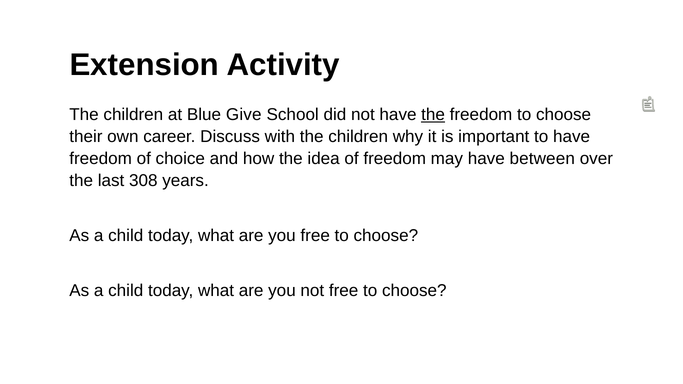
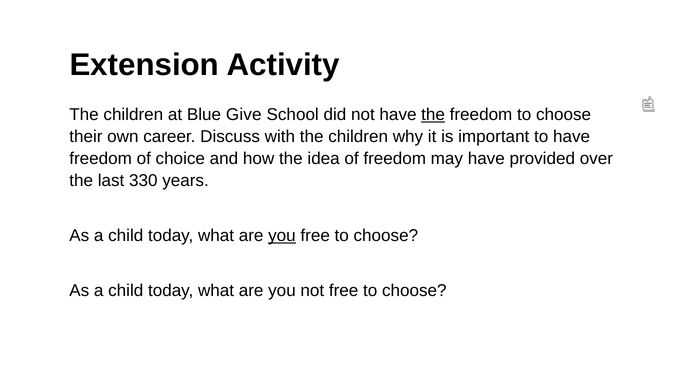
between: between -> provided (542, 159)
308: 308 -> 330 (143, 180)
you underline: none -> present (282, 236)
